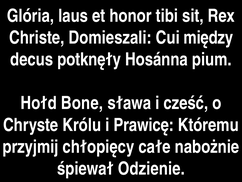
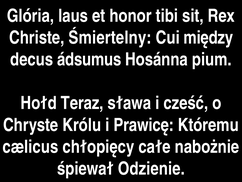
Domieszali: Domieszali -> Śmiertelny (110, 38)
potknęły: potknęły -> ádsumus (89, 59)
Bone: Bone -> Teraz (82, 103)
przyjmij: przyjmij -> cælicus (30, 146)
